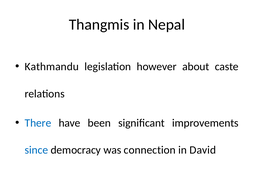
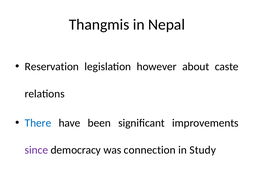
Kathmandu: Kathmandu -> Reservation (52, 67)
since colour: blue -> purple (36, 150)
David: David -> Study (203, 150)
